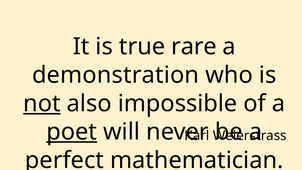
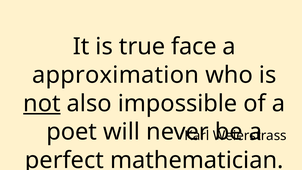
rare: rare -> face (194, 47)
demonstration: demonstration -> approximation (116, 75)
poet underline: present -> none (72, 132)
